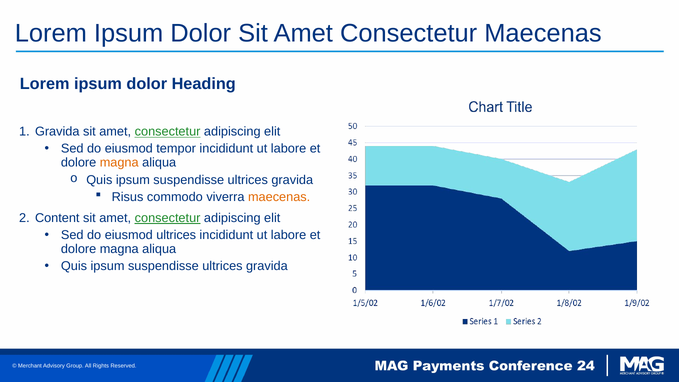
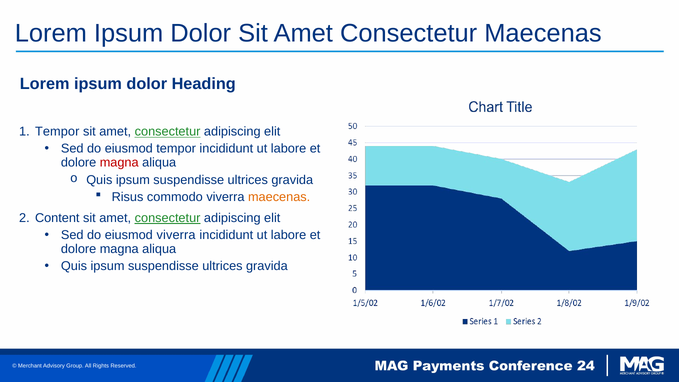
Gravida: Gravida -> Tempor (57, 131)
magna colour: orange -> red (119, 163)
eiusmod ultrices: ultrices -> viverra (176, 235)
